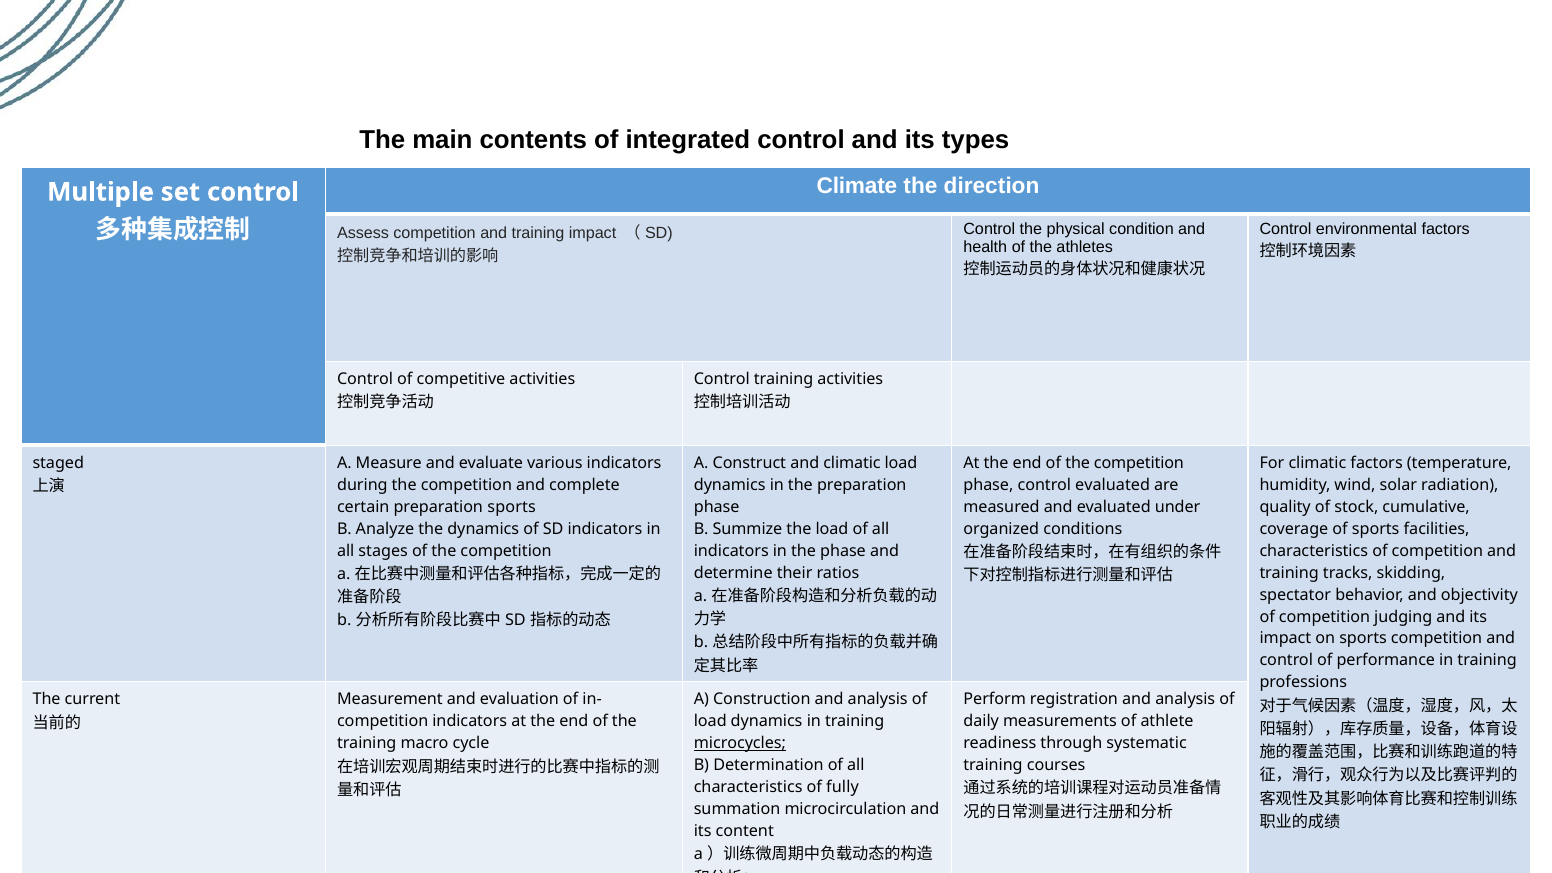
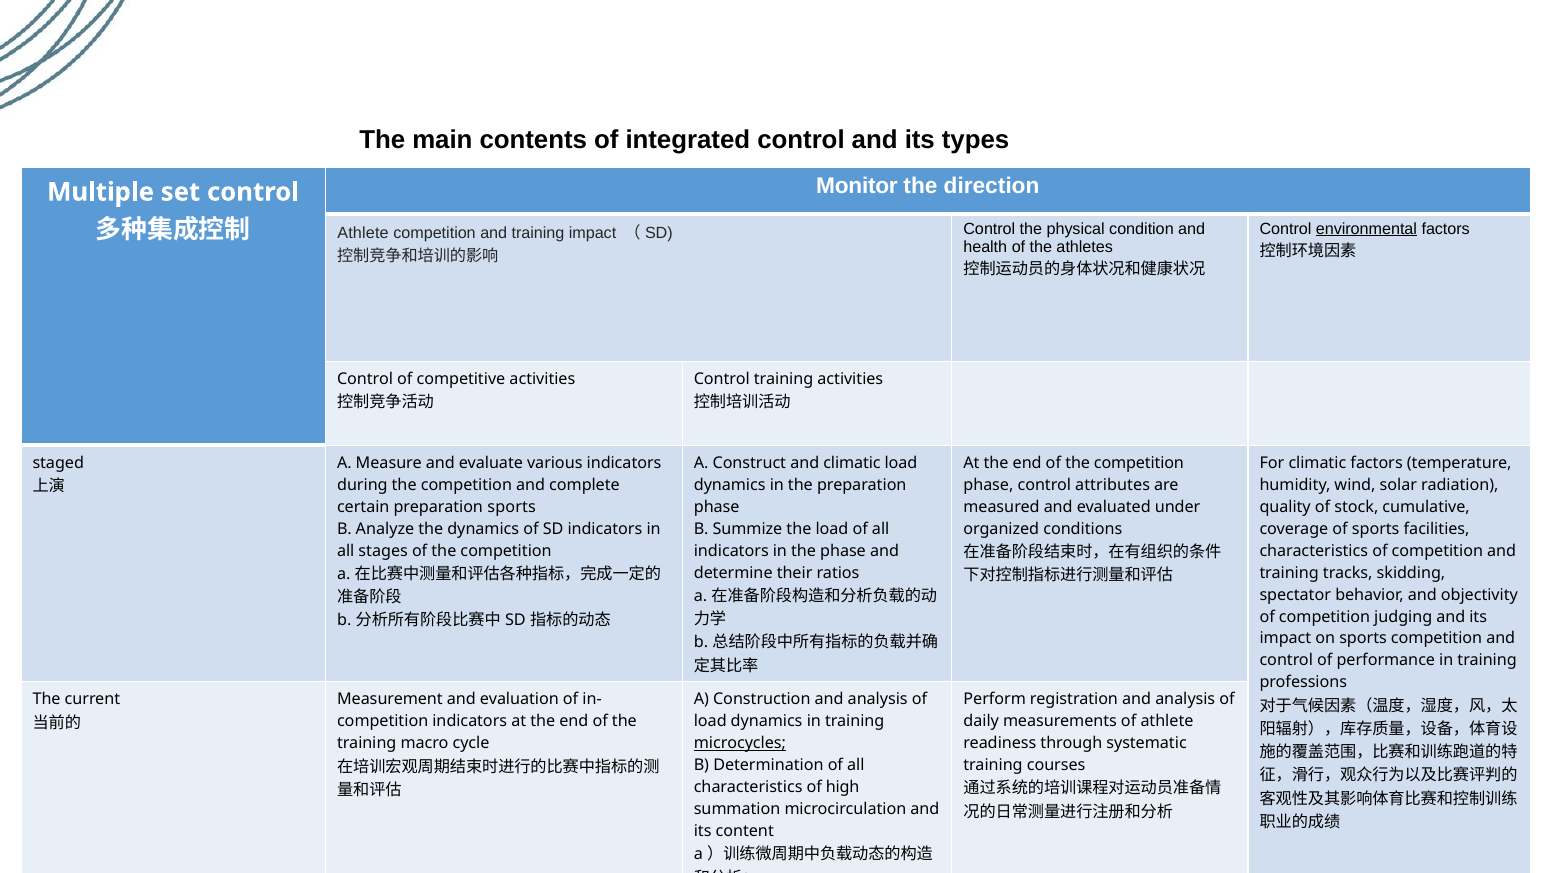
Climate: Climate -> Monitor (857, 186)
environmental underline: none -> present (1366, 229)
Assess: Assess -> Athlete (363, 233)
control evaluated: evaluated -> attributes (1113, 485)
of fully: fully -> high (843, 787)
